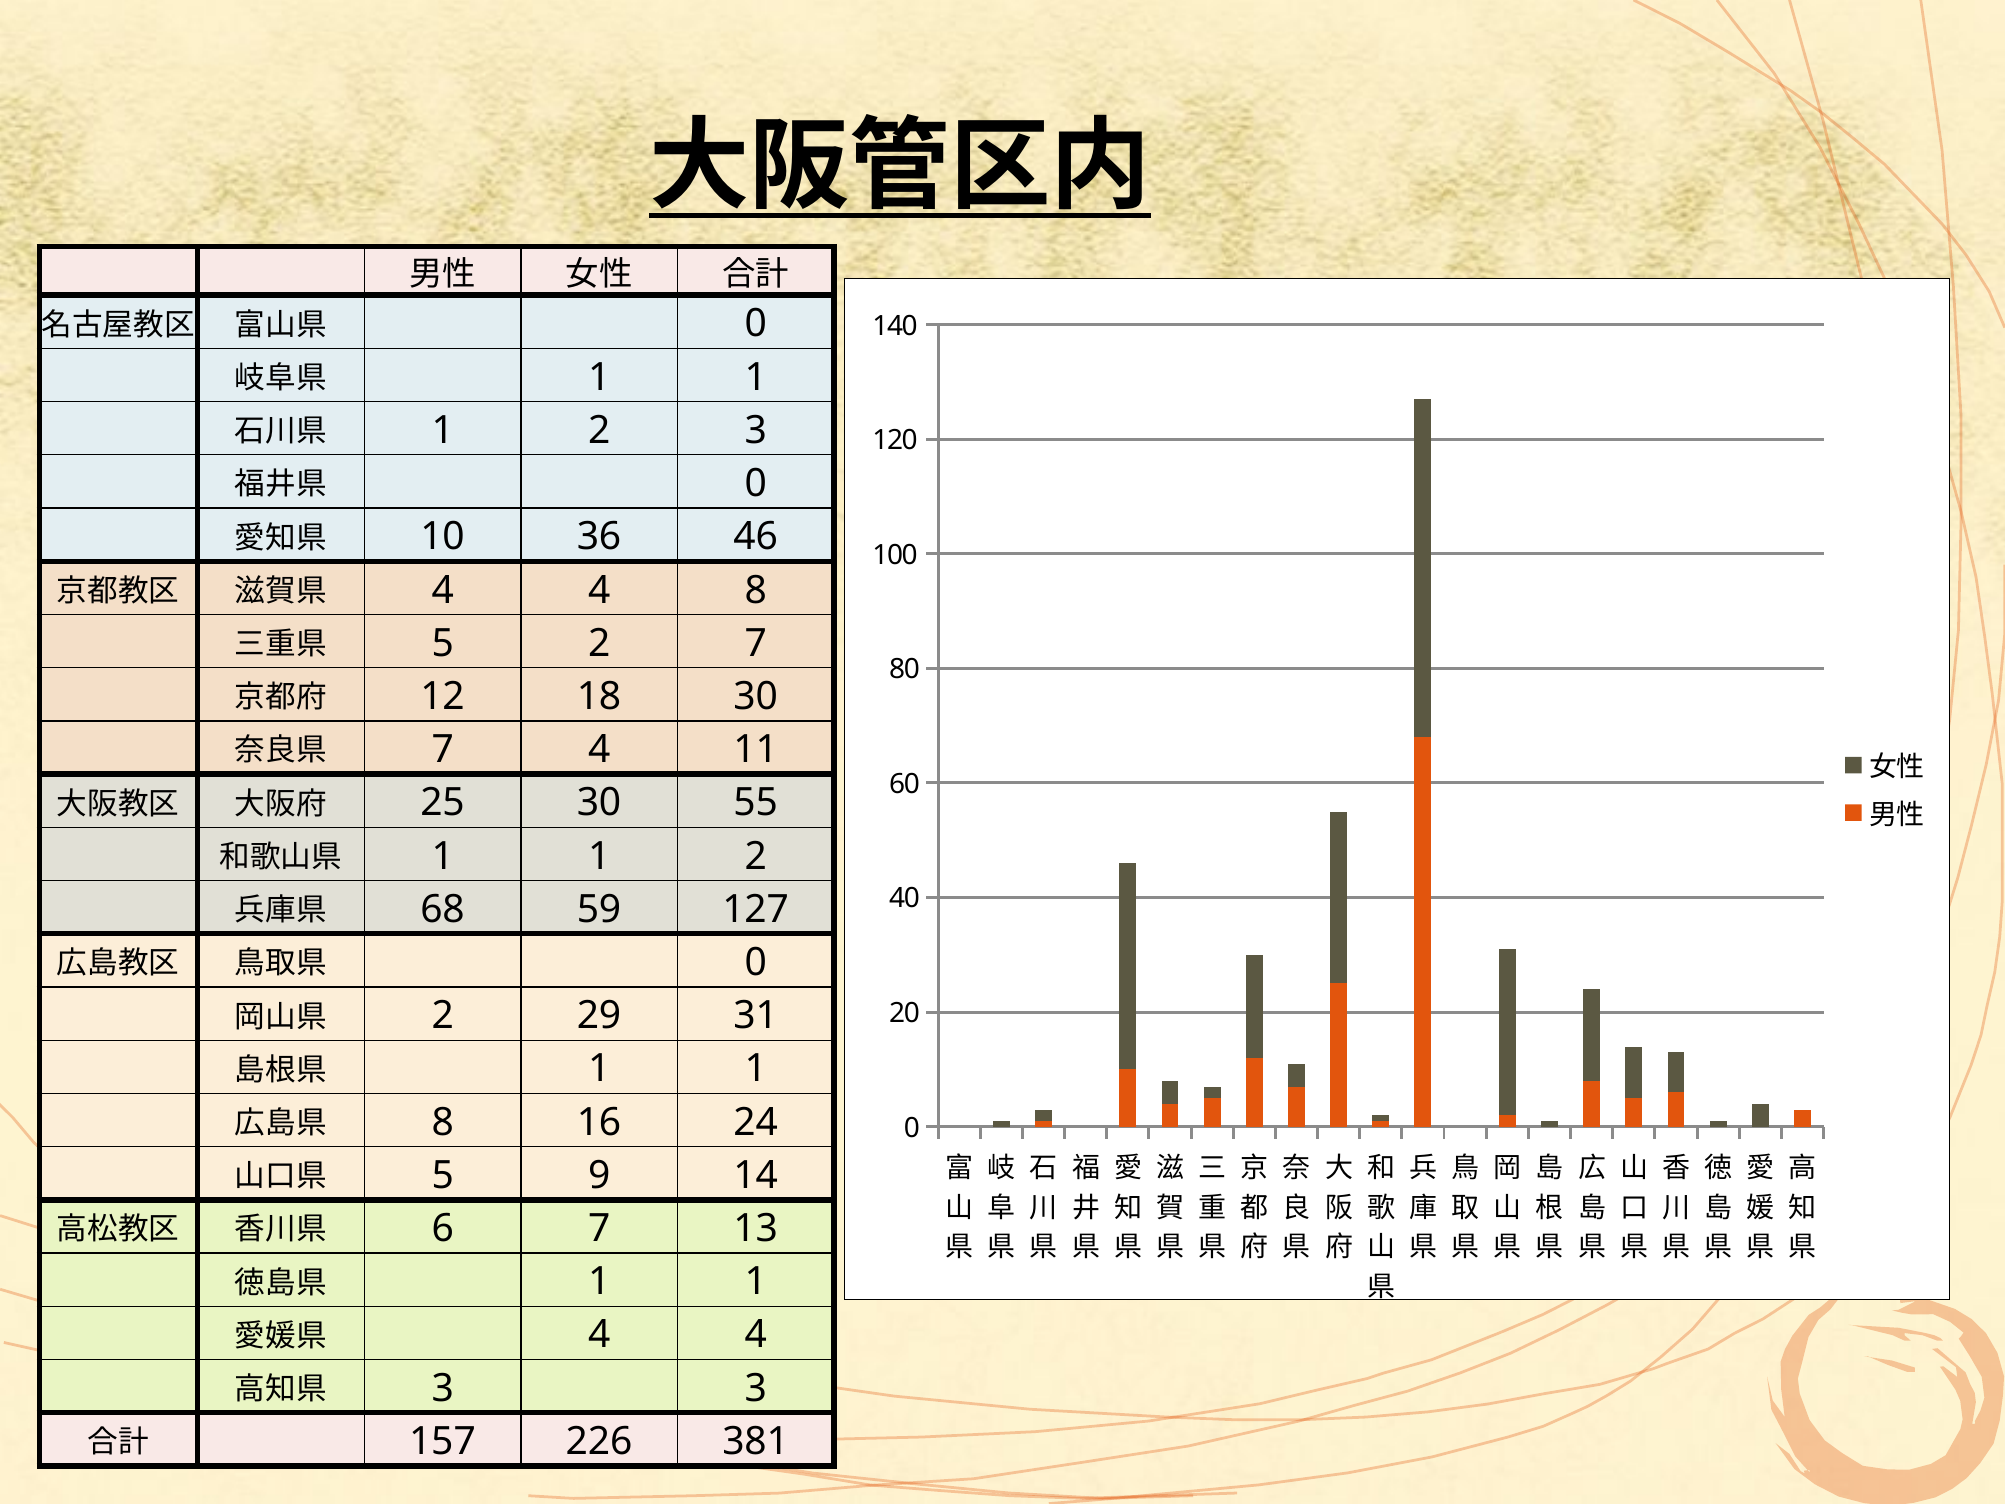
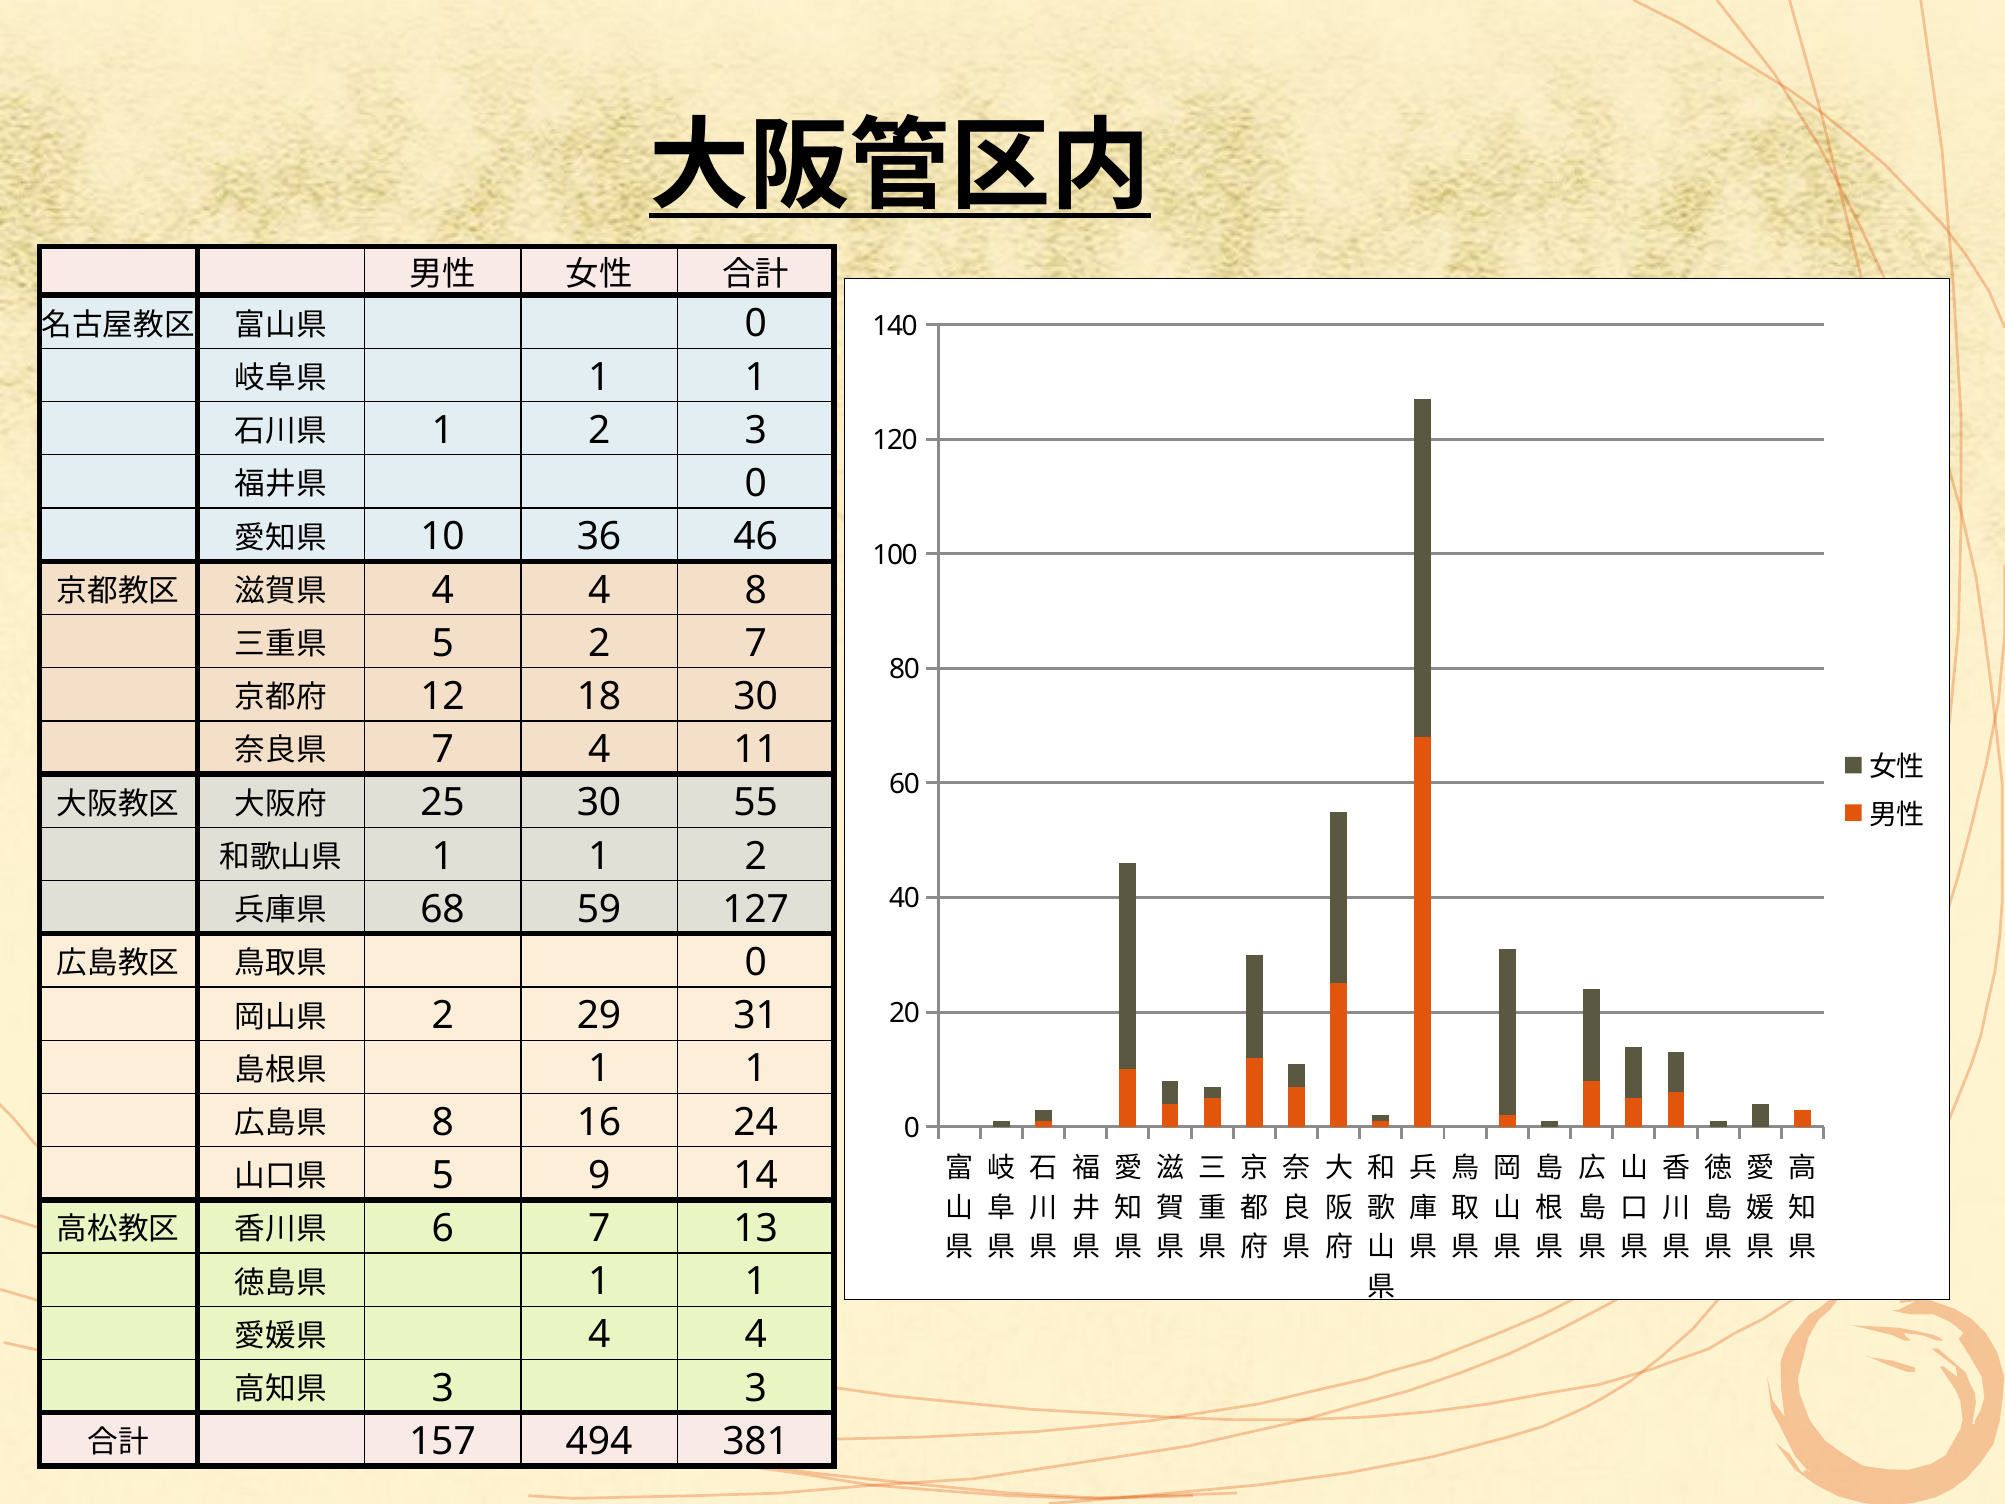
226: 226 -> 494 (599, 1441)
